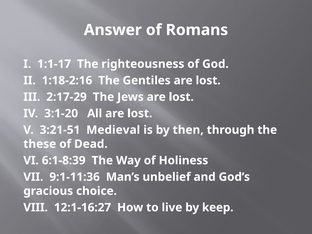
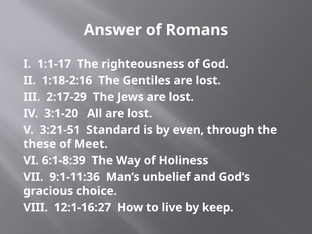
Medieval: Medieval -> Standard (113, 130)
then: then -> even (188, 130)
Dead: Dead -> Meet (91, 144)
